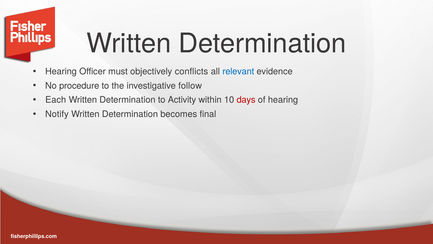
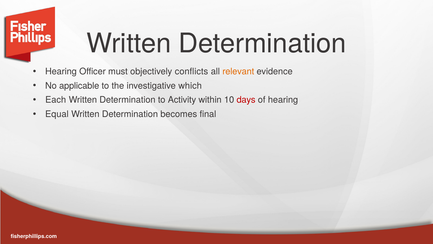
relevant colour: blue -> orange (238, 71)
procedure: procedure -> applicable (79, 86)
follow: follow -> which (190, 86)
Notify: Notify -> Equal (57, 114)
